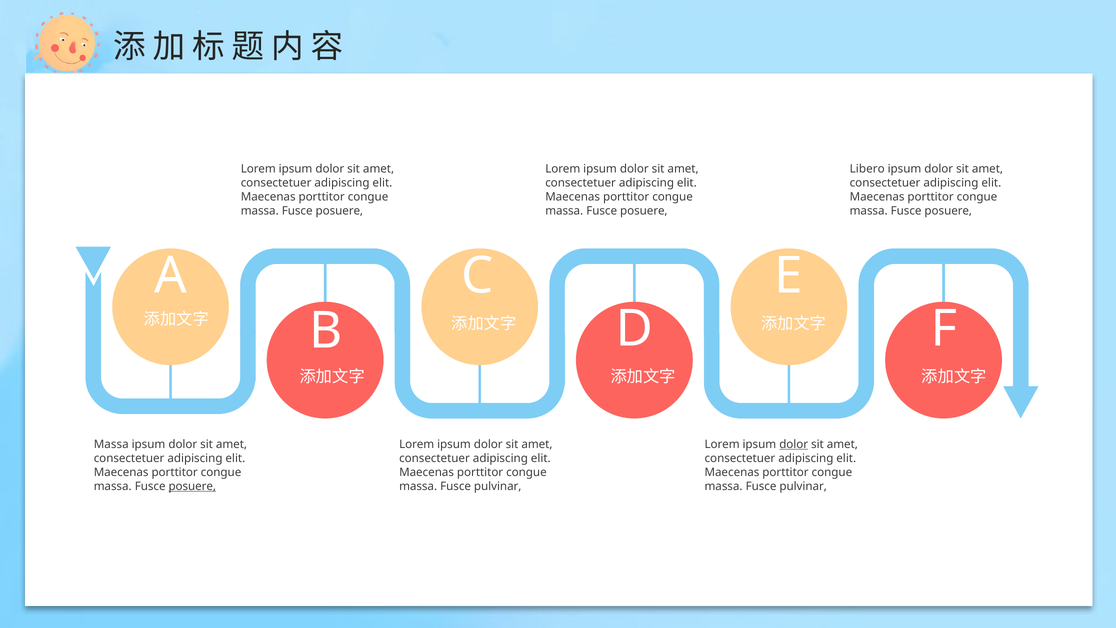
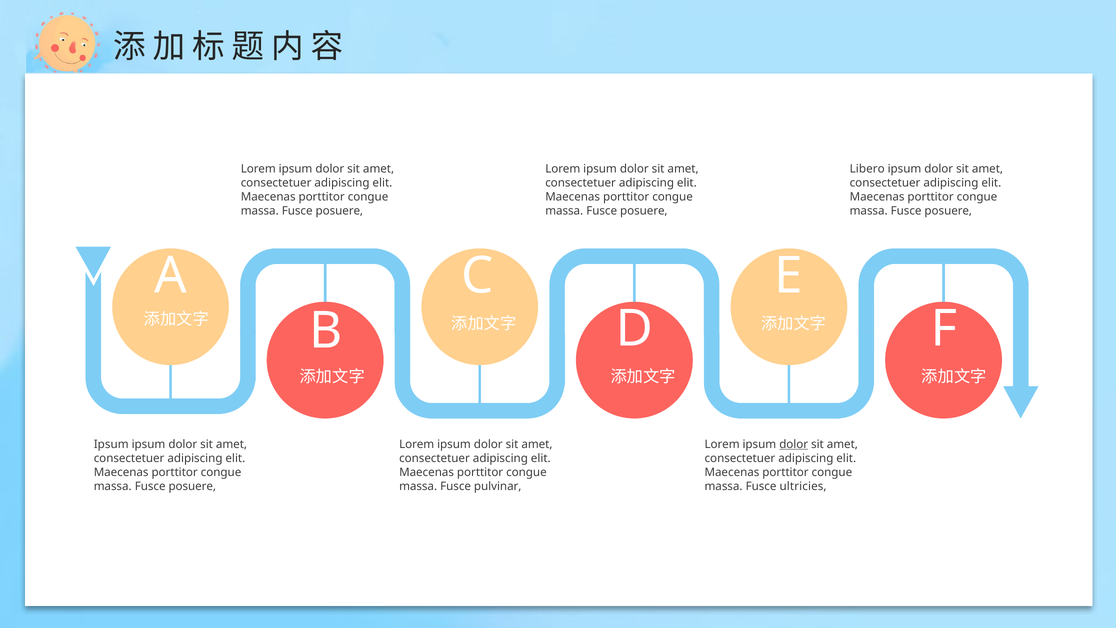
Massa: Massa -> Ipsum (111, 444)
posuere underline: present -> none (192, 486)
pulvinar: pulvinar -> ultricies (803, 486)
